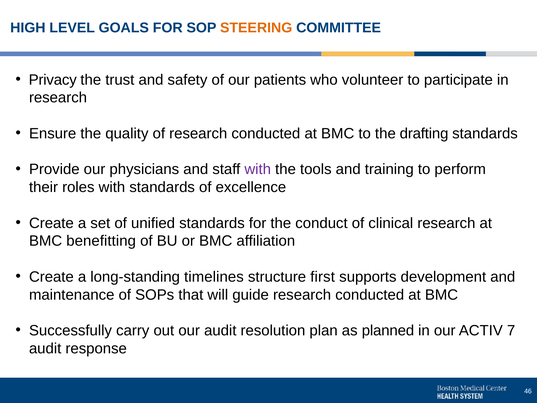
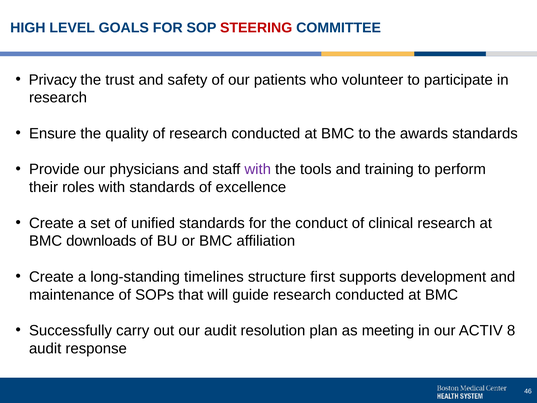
STEERING colour: orange -> red (256, 28)
drafting: drafting -> awards (424, 133)
benefitting: benefitting -> downloads (101, 241)
planned: planned -> meeting (388, 330)
7: 7 -> 8 (511, 330)
